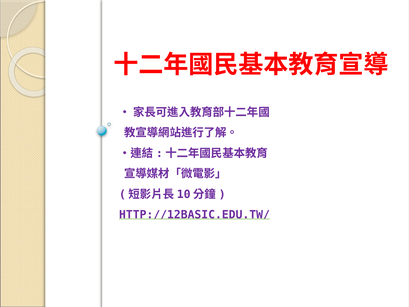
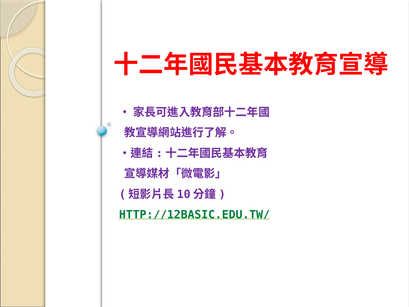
HTTP://12BASIC.EDU.TW/ colour: purple -> green (194, 215)
